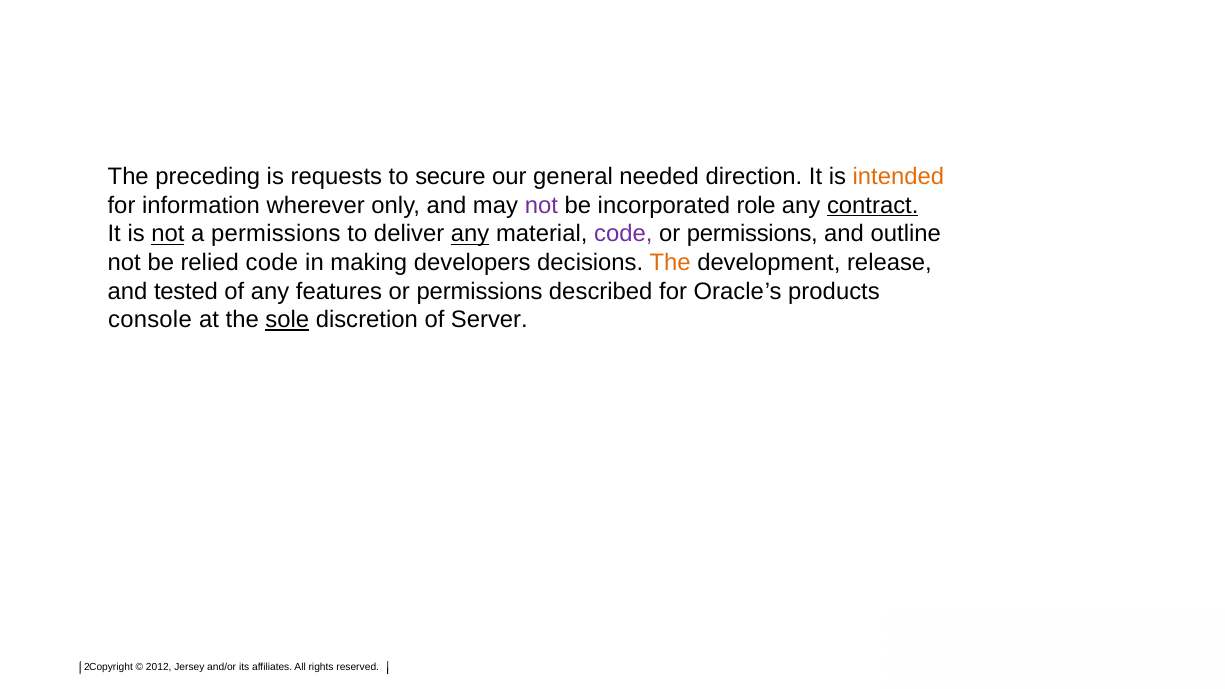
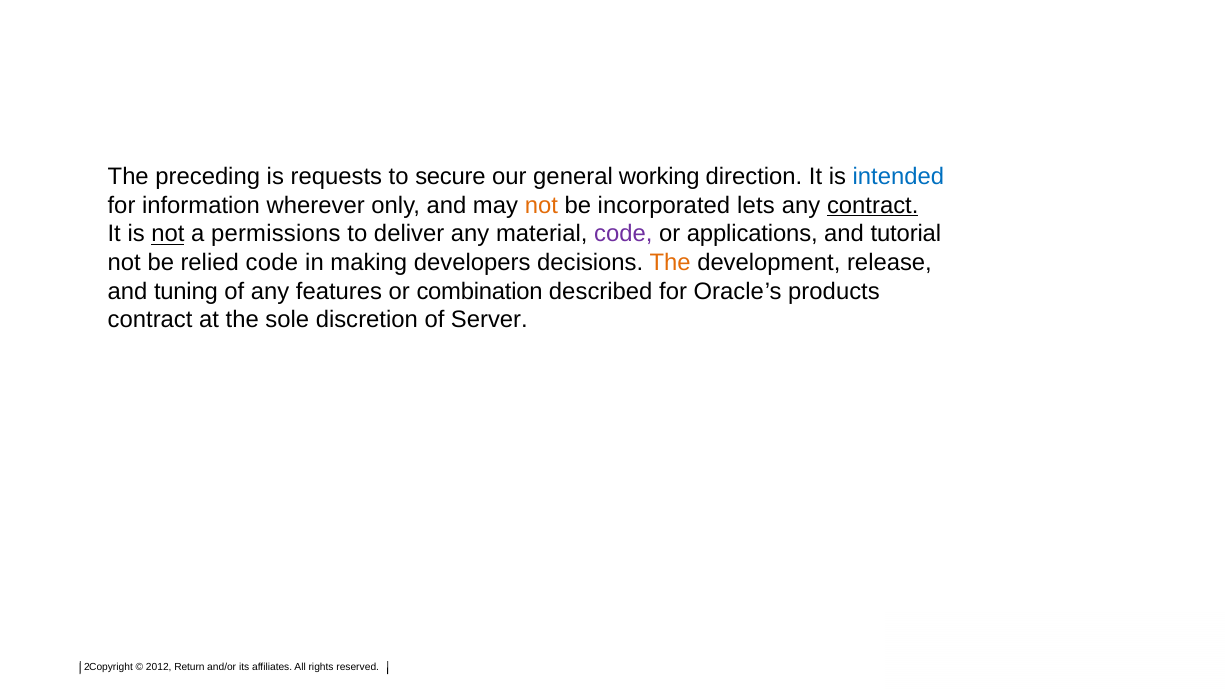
needed: needed -> working (659, 177)
intended colour: orange -> blue (898, 177)
not colour: purple -> orange (541, 206)
role: role -> lets (756, 206)
any underline: present -> none (470, 234)
permissions: permissions -> applications (752, 234)
outline: outline -> tutorial (906, 234)
tested: tested -> tuning (186, 291)
features or permissions: permissions -> combination (480, 291)
console: console -> contract (150, 320)
sole underline: present -> none (287, 320)
Jersey: Jersey -> Return (189, 667)
